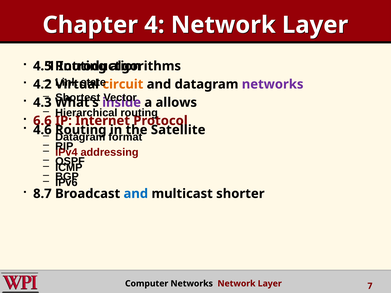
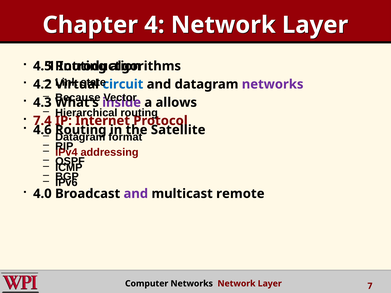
circuit colour: orange -> blue (123, 84)
Shortest: Shortest -> Because (78, 98)
6.6: 6.6 -> 7.4 (42, 121)
8.7: 8.7 -> 4.0 (42, 194)
and colour: blue -> purple (136, 194)
shorter: shorter -> remote (240, 194)
